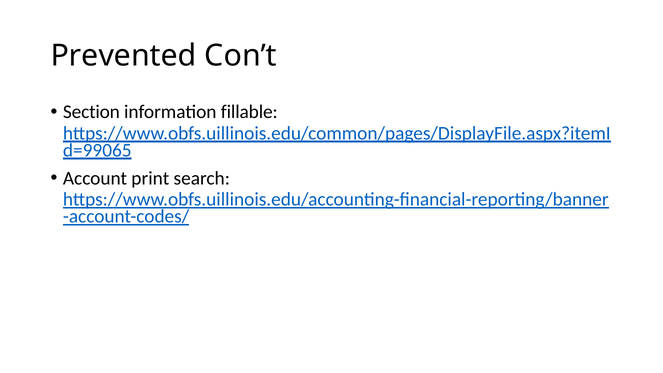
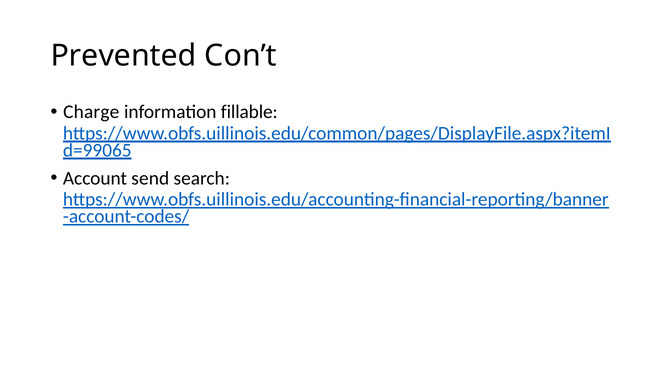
Section: Section -> Charge (91, 112)
print: print -> send (150, 178)
